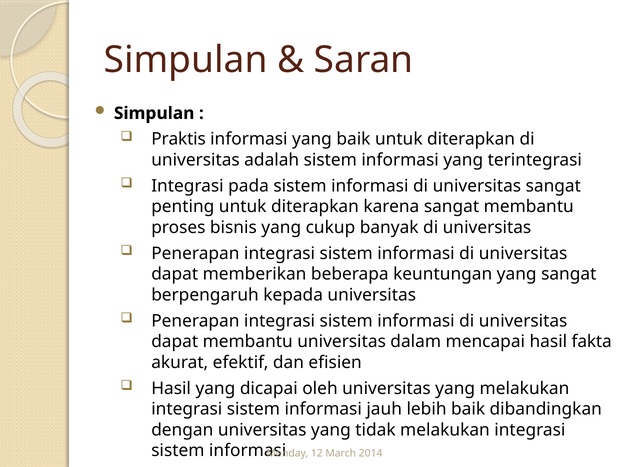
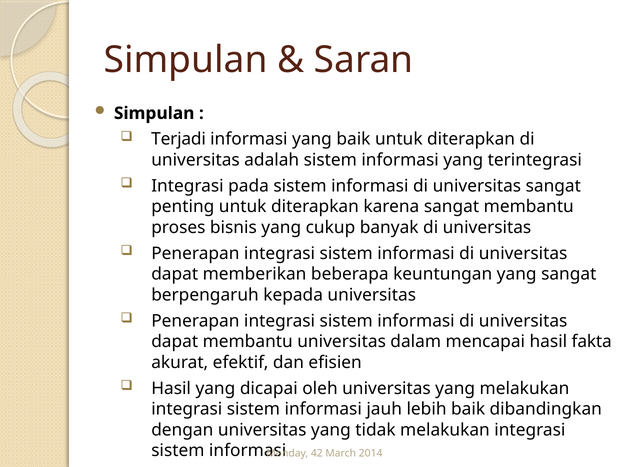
Praktis: Praktis -> Terjadi (179, 139)
12: 12 -> 42 (317, 453)
